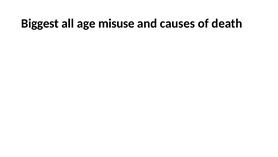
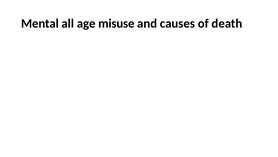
Biggest: Biggest -> Mental (40, 23)
